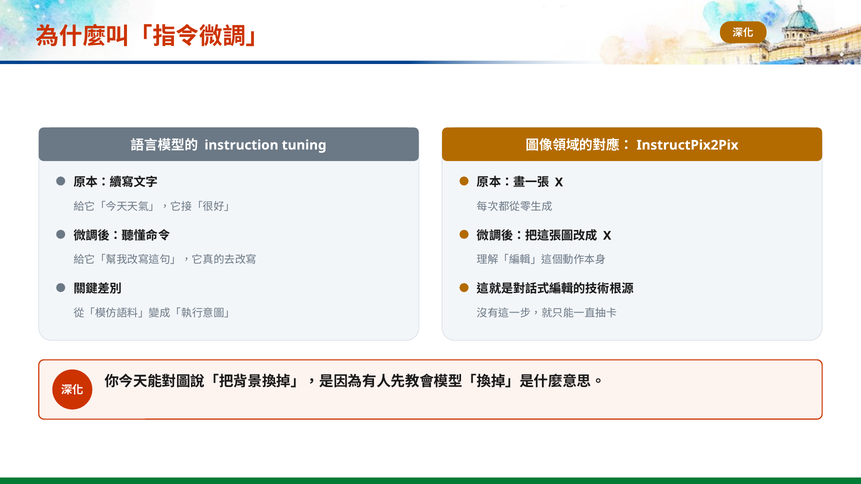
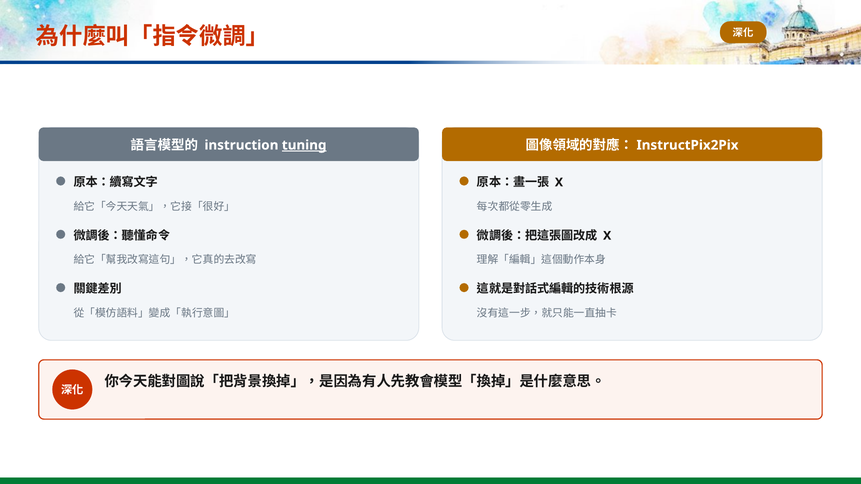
tuning underline: none -> present (304, 145)
